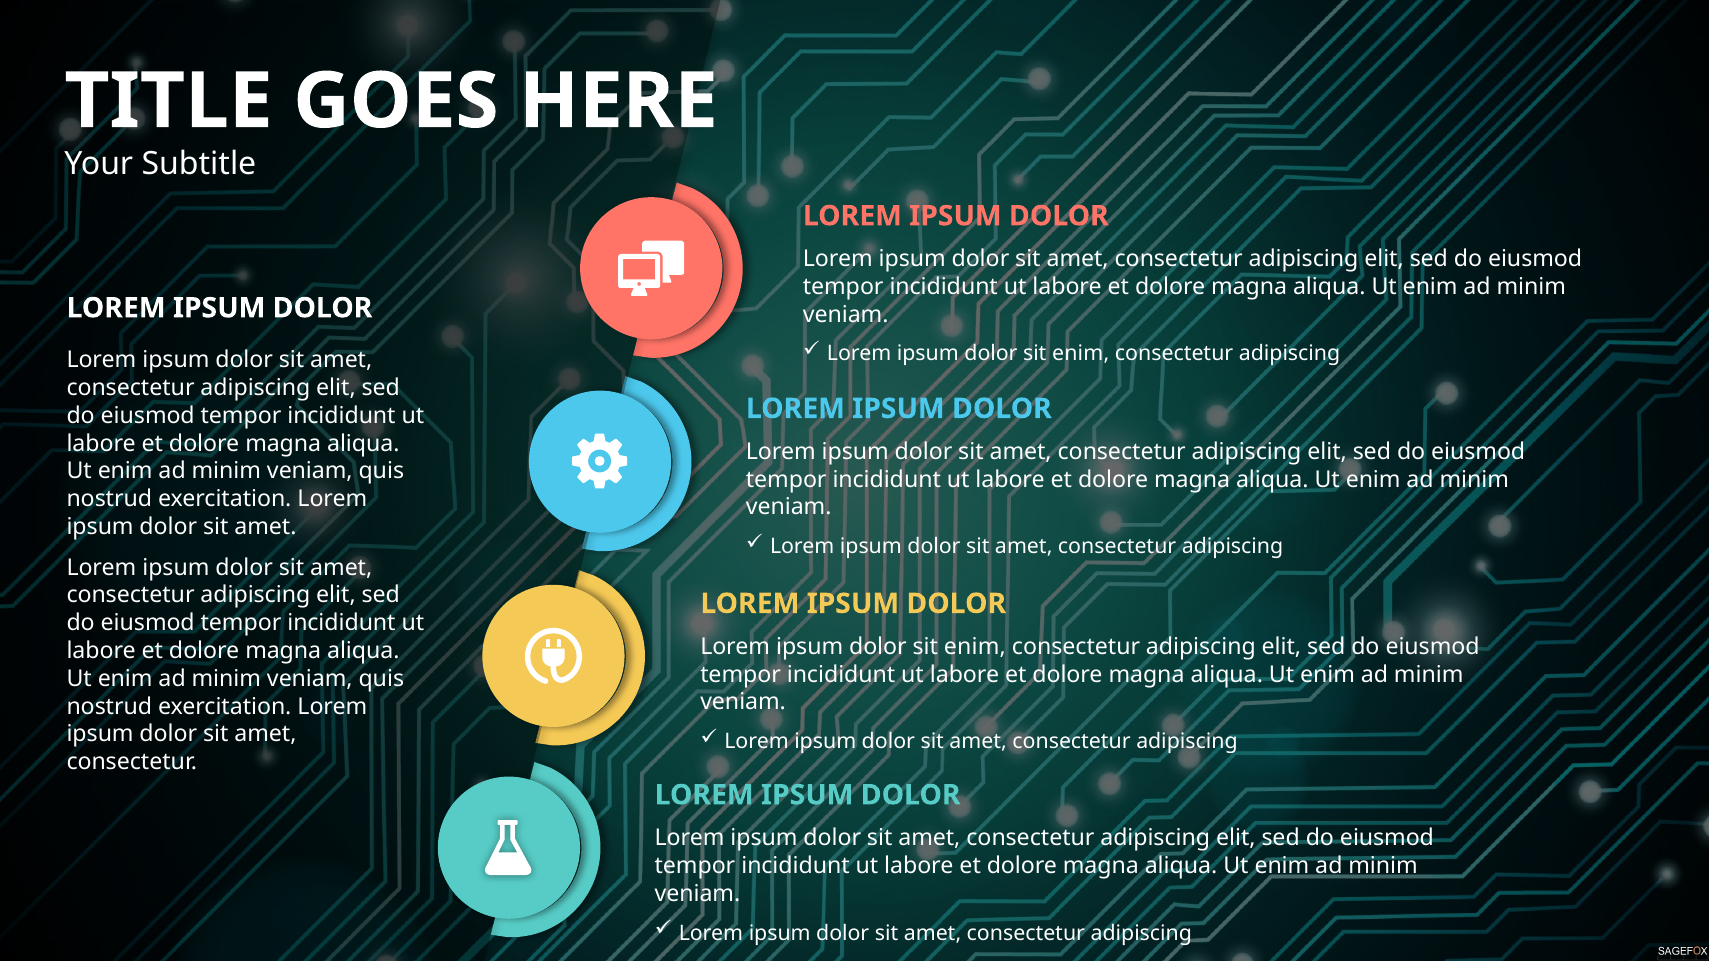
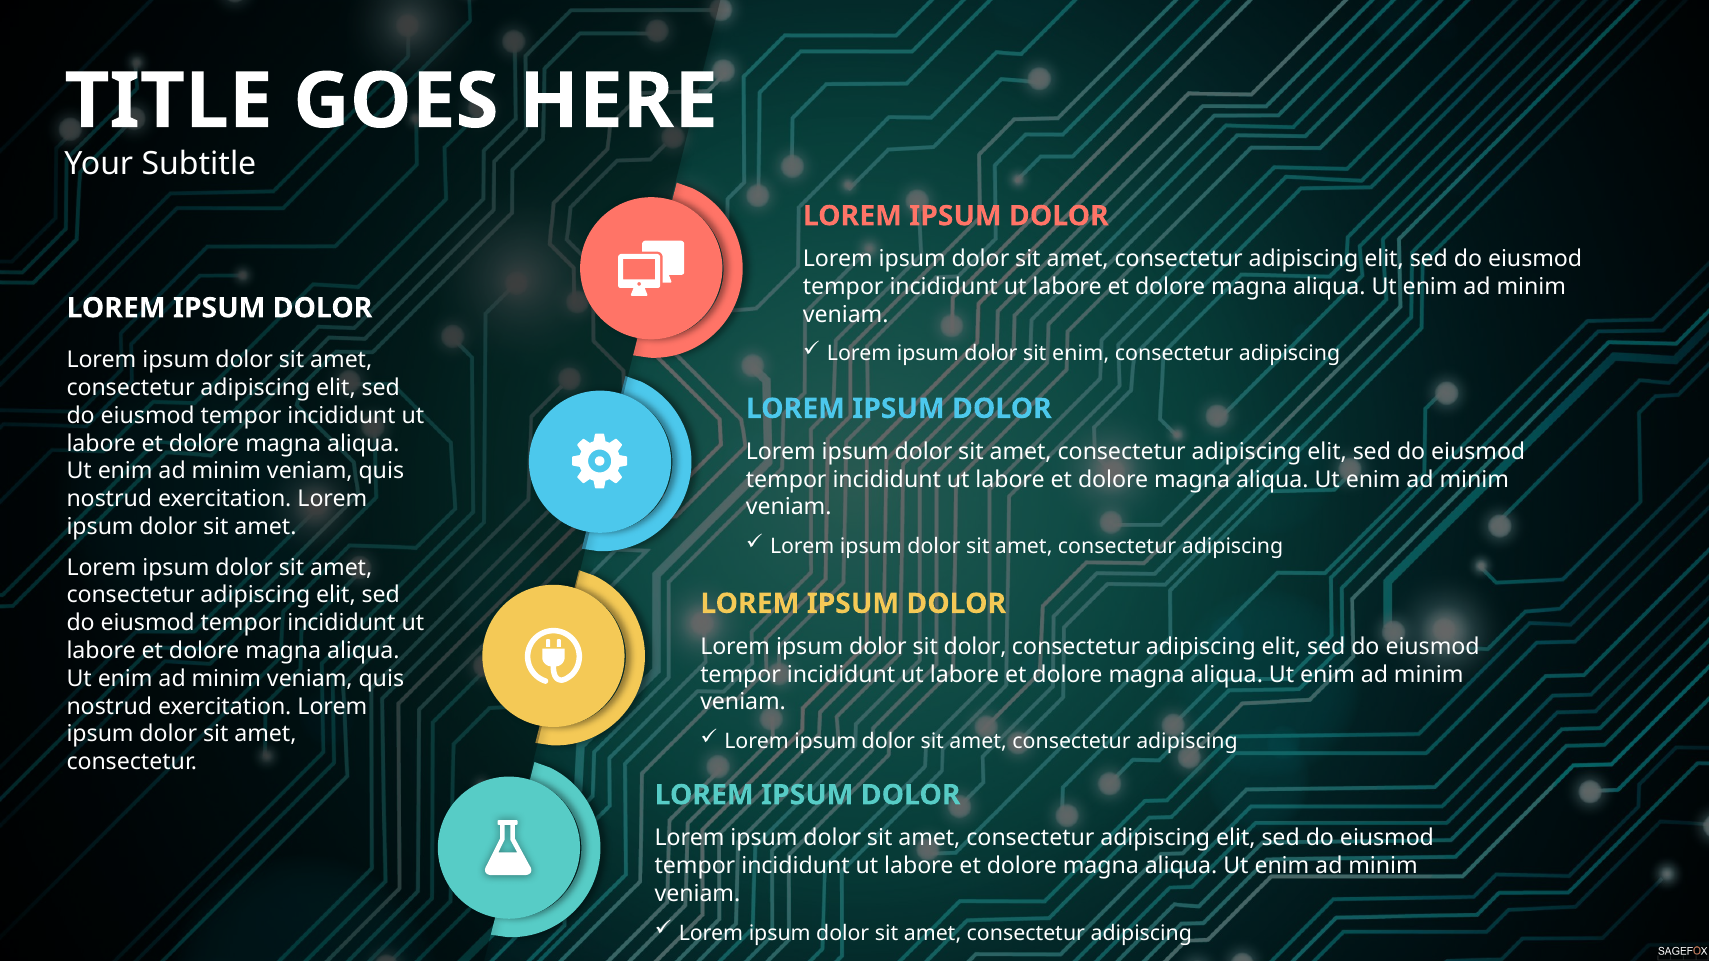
enim: enim -> dolor (975, 647)
